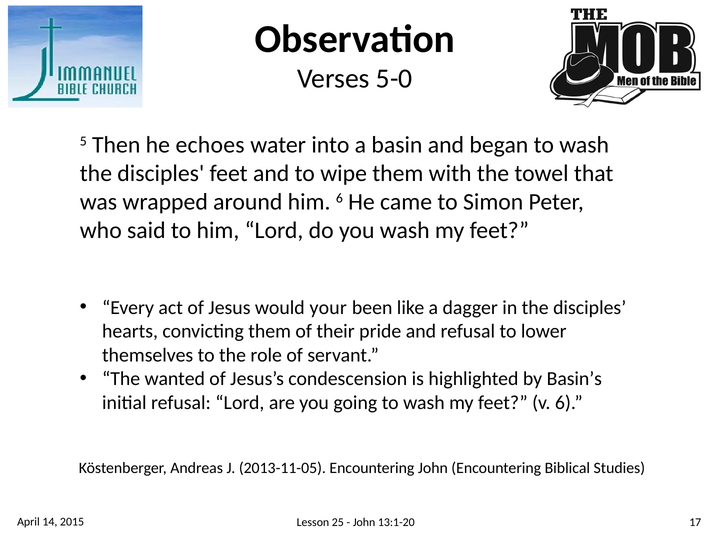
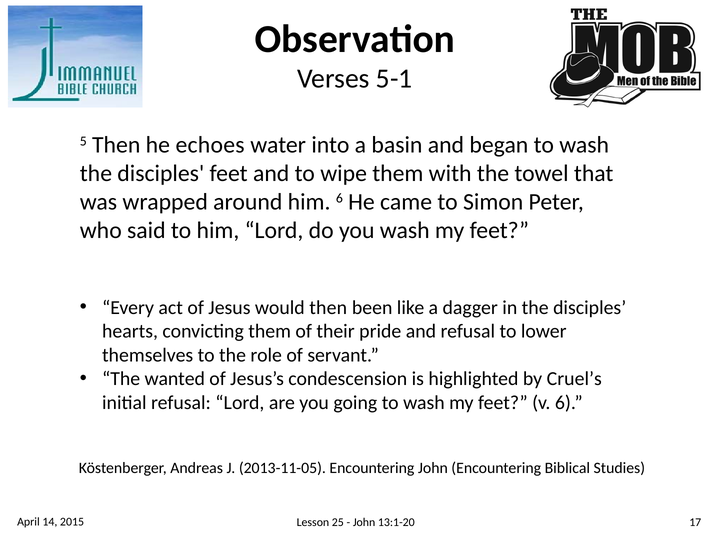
5-0: 5-0 -> 5-1 (394, 79)
would your: your -> then (328, 308)
Basin’s: Basin’s -> Cruel’s (574, 379)
